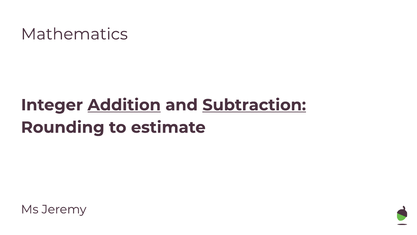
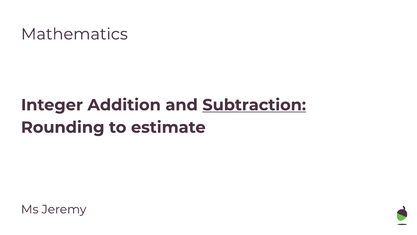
Addition underline: present -> none (124, 105)
